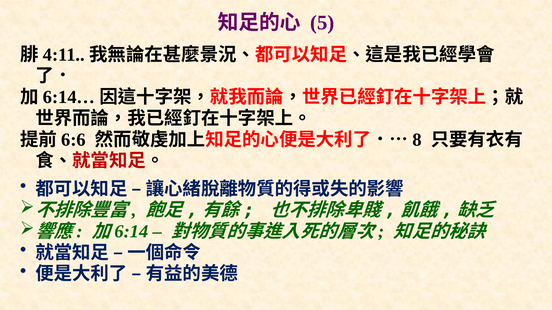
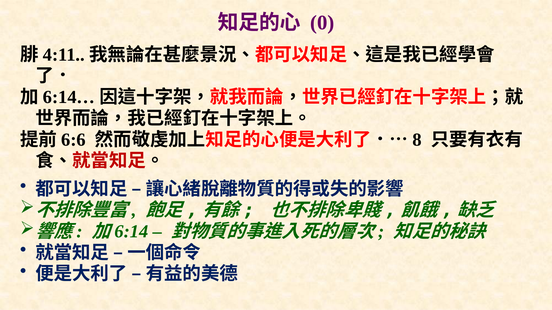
5: 5 -> 0 (322, 23)
